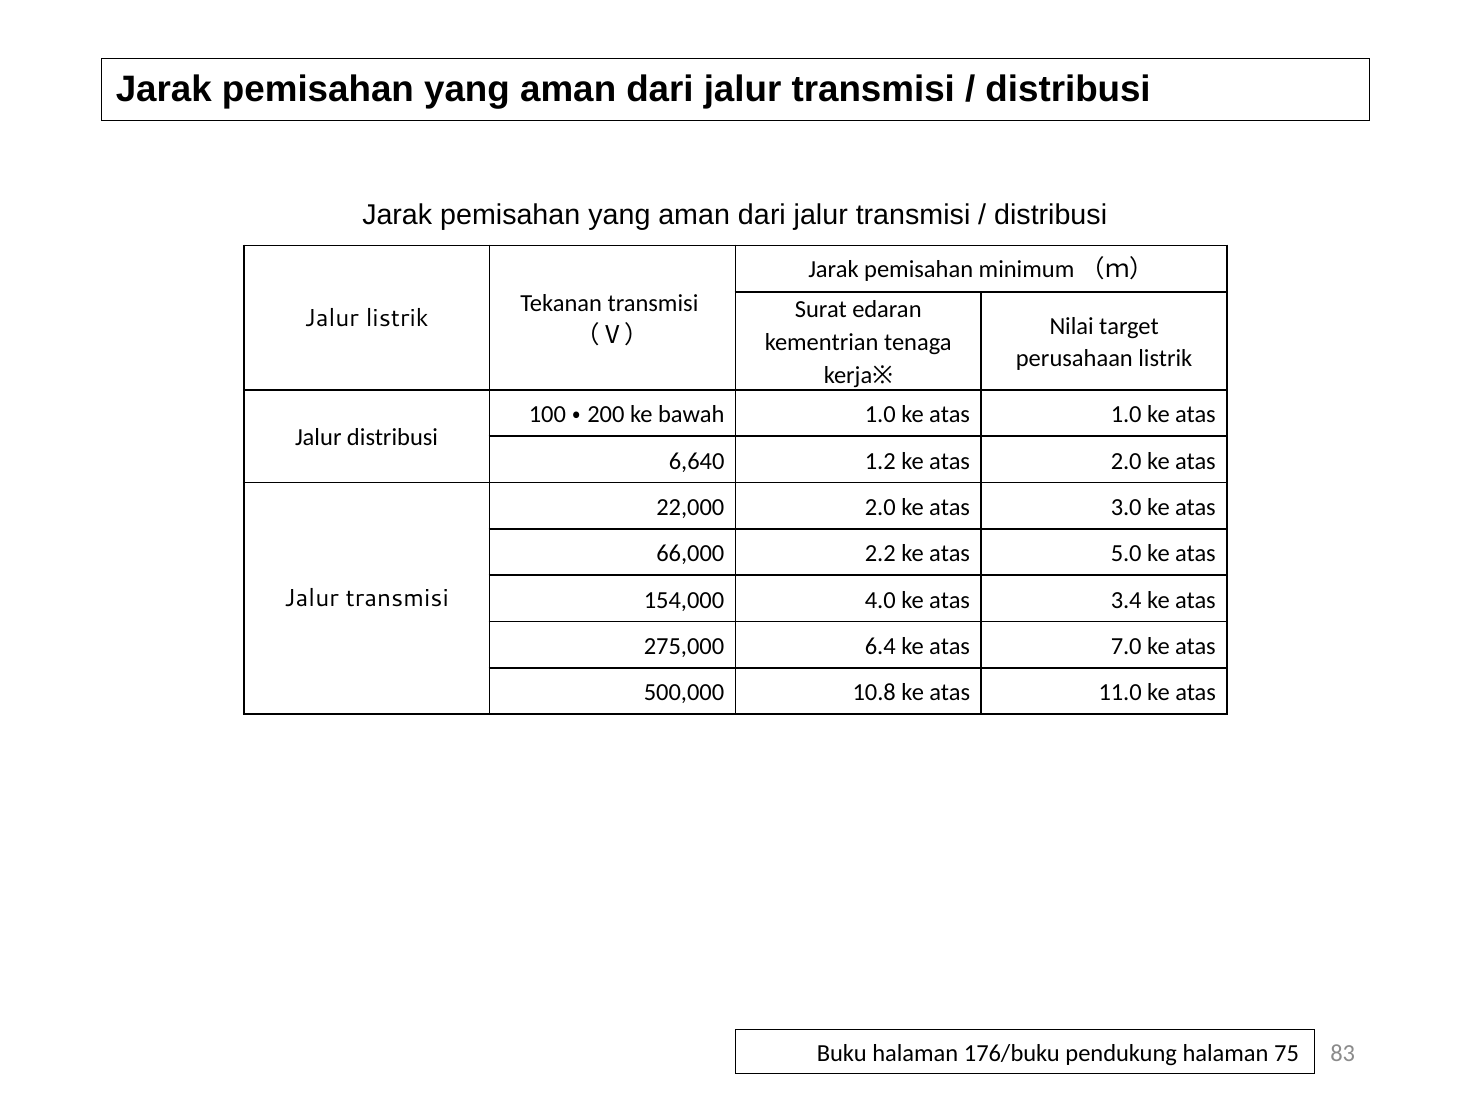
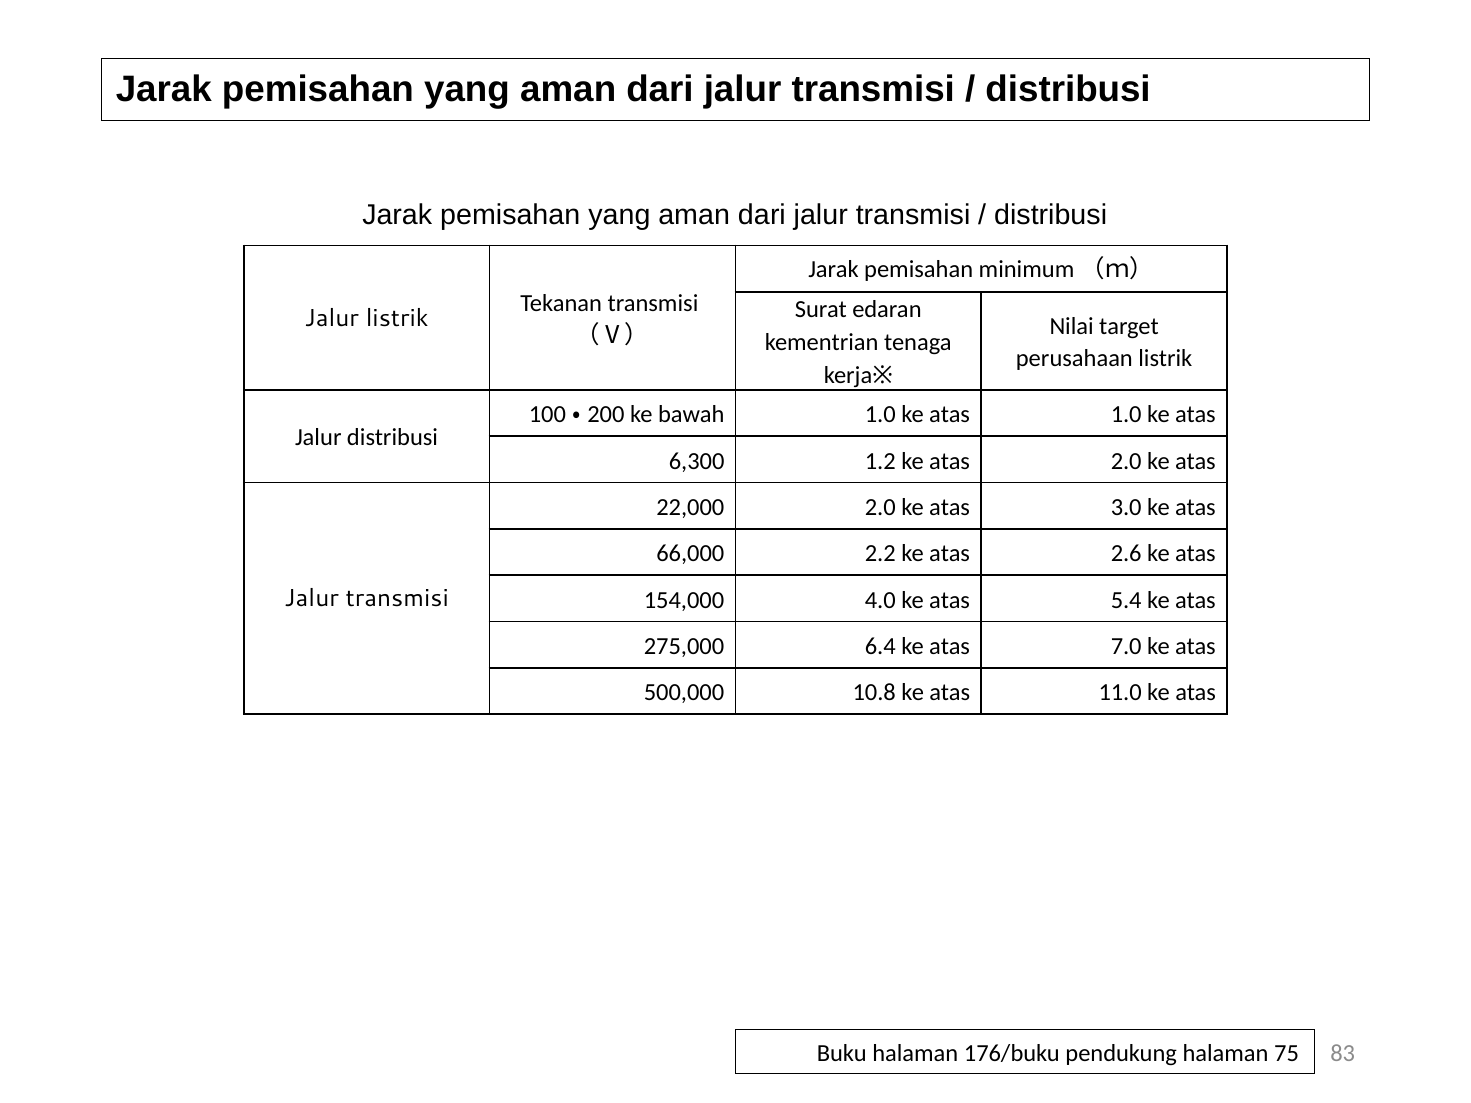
6,640: 6,640 -> 6,300 (697, 461)
5.0: 5.0 -> 2.6 (1126, 554)
3.4: 3.4 -> 5.4 (1126, 600)
